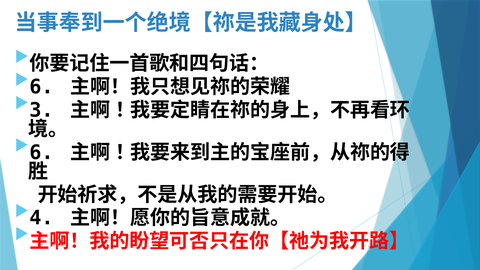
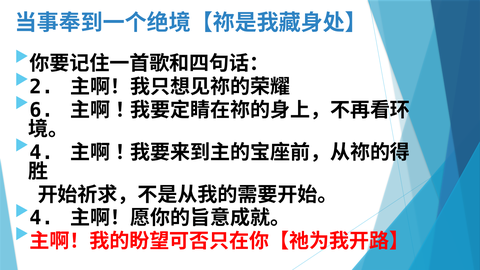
6: 6 -> 2 (41, 87)
3: 3 -> 6 (41, 110)
6: 6 -> 4 (41, 152)
